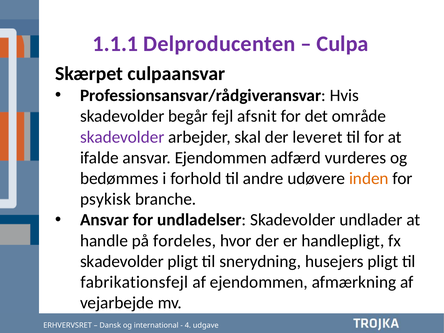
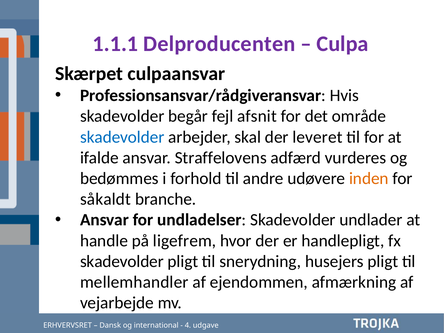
skadevolder colour: purple -> blue (122, 137)
ansvar Ejendommen: Ejendommen -> Straffelovens (221, 158)
psykisk: psykisk -> såkaldt (105, 199)
fordeles: fordeles -> ligefrem (185, 241)
fabrikationsfejl: fabrikationsfejl -> mellemhandler (134, 282)
